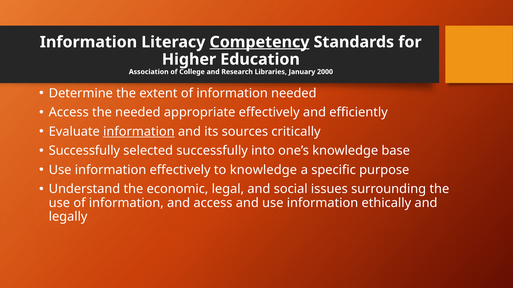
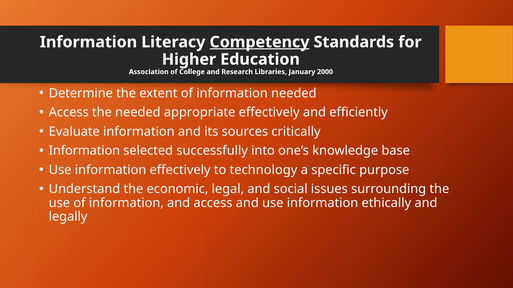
information underline: present -> none (139, 132)
Successfully: Successfully -> Information (84, 151)
to knowledge: knowledge -> technology (263, 170)
